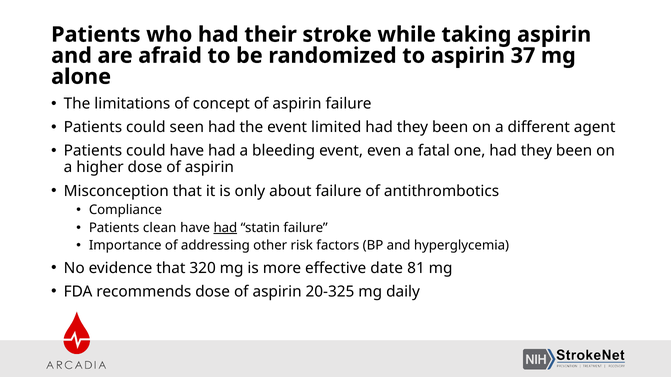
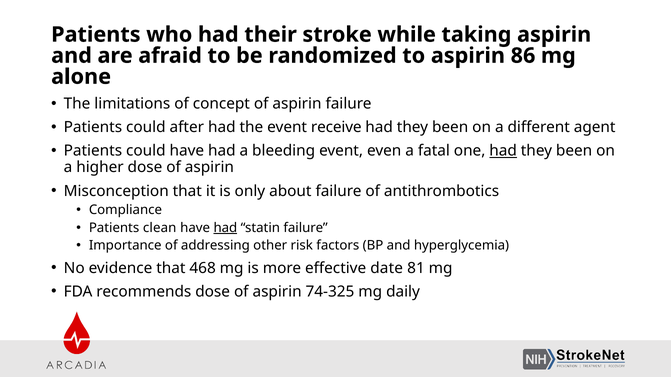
37: 37 -> 86 (523, 56)
seen: seen -> after (187, 127)
limited: limited -> receive (336, 127)
had underline: none -> present (503, 151)
320: 320 -> 468 (203, 268)
20-325: 20-325 -> 74-325 (330, 292)
